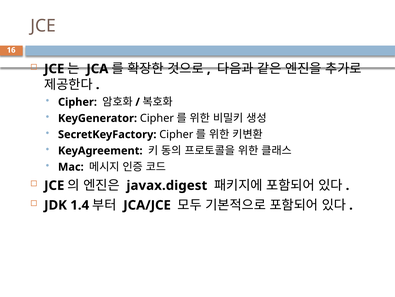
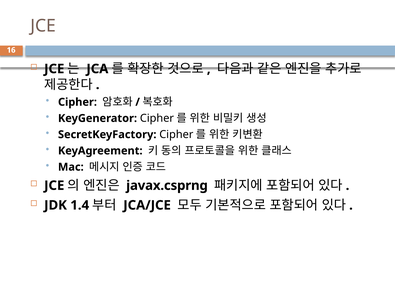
javax.digest: javax.digest -> javax.csprng (167, 185)
